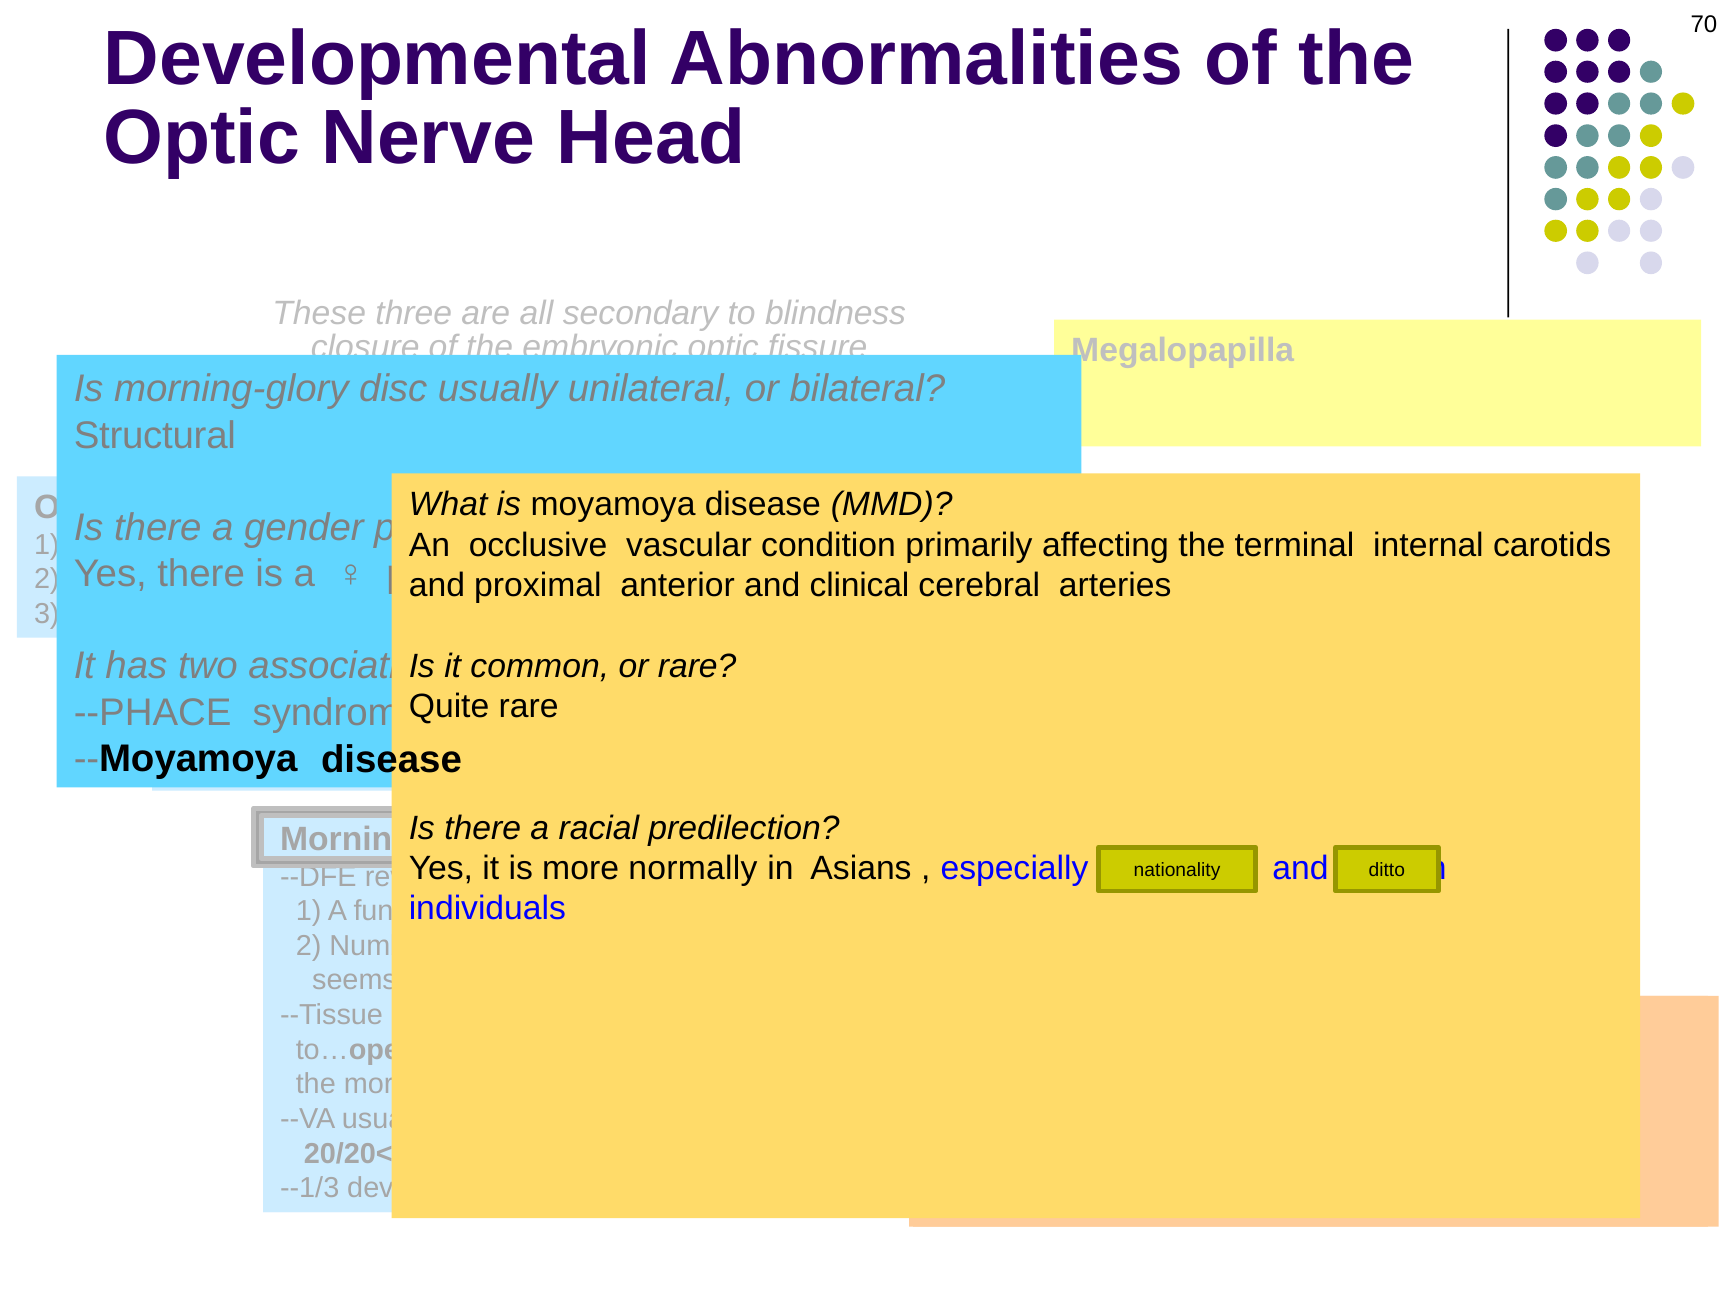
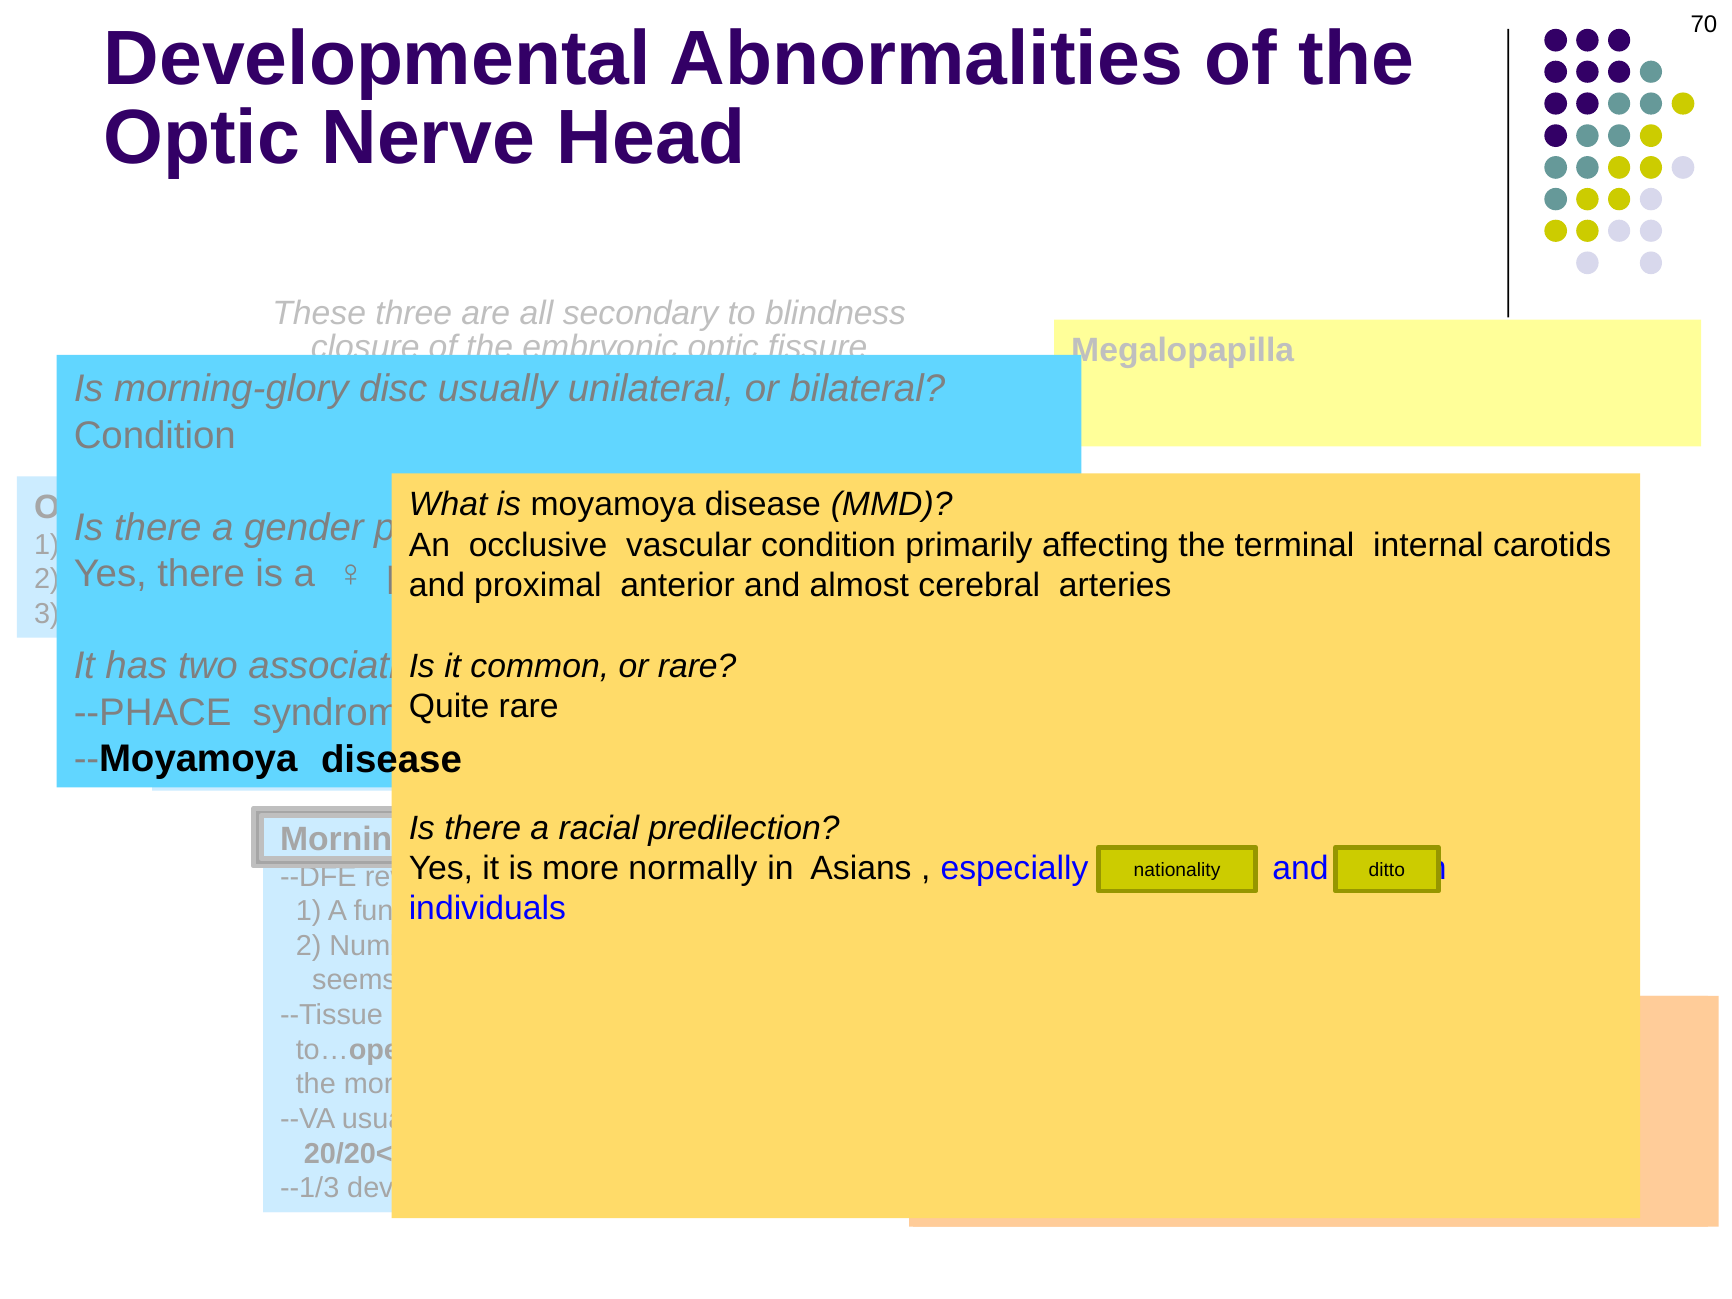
Structural: Structural -> Condition (155, 435)
clinical: clinical -> almost (859, 585)
